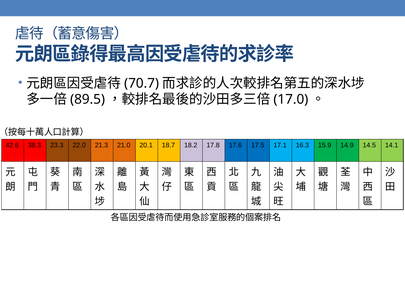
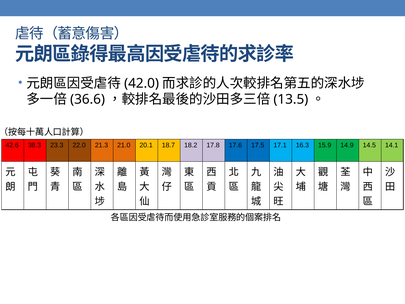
70.7: 70.7 -> 42.0 (142, 83)
89.5: 89.5 -> 36.6 (88, 99)
17.0: 17.0 -> 13.5 (291, 99)
